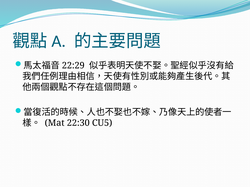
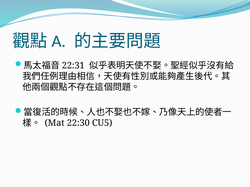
22:29: 22:29 -> 22:31 (73, 66)
